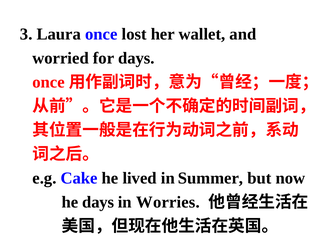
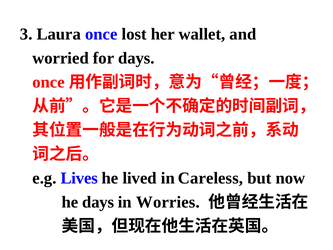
Cake: Cake -> Lives (79, 178)
Summer: Summer -> Careless (211, 178)
